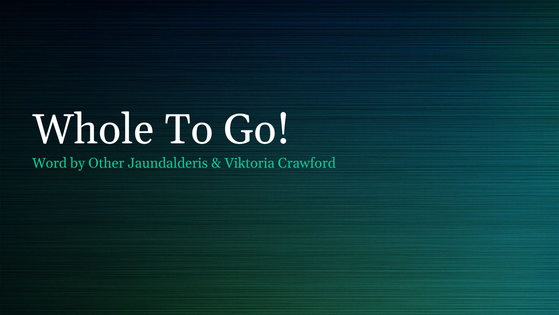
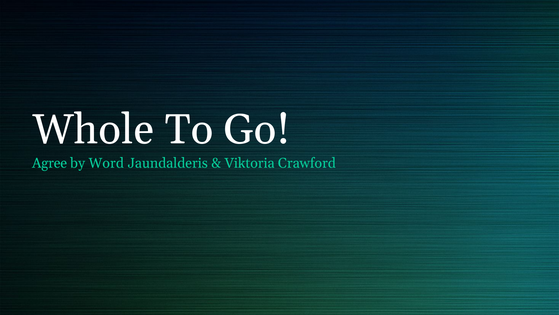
Word: Word -> Agree (50, 163)
Other: Other -> Word (106, 163)
